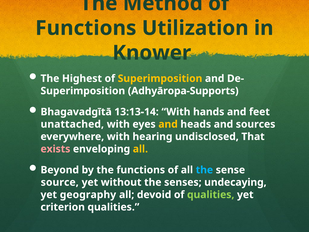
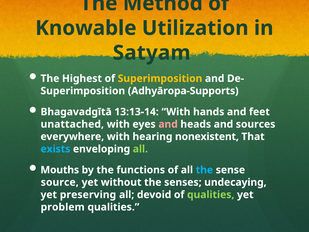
Functions: Functions -> Knowable (86, 28)
Knower: Knower -> Satyam (152, 53)
and colour: yellow -> pink (168, 124)
undisclosed: undisclosed -> nonexistent (207, 136)
exists colour: pink -> light blue (55, 149)
all colour: yellow -> light green (140, 149)
Beyond: Beyond -> Mouths (60, 170)
geography: geography -> preserving (88, 194)
criterion: criterion -> problem (63, 207)
